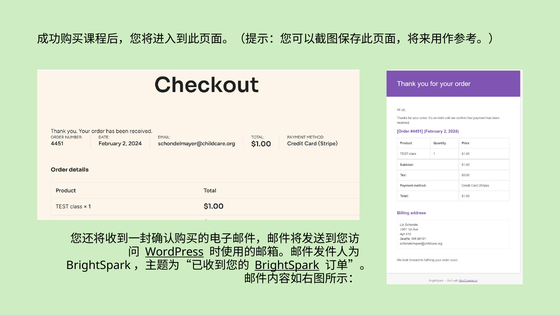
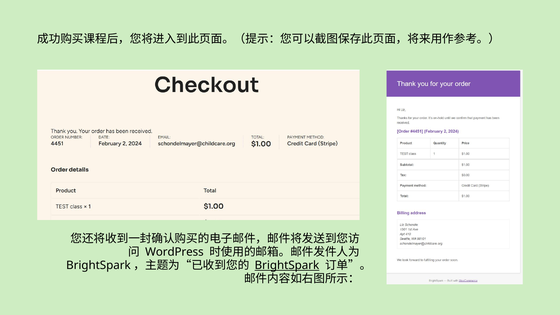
WordPress underline: present -> none (174, 252)
